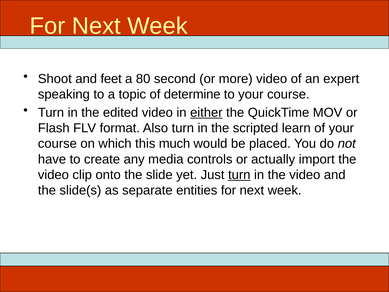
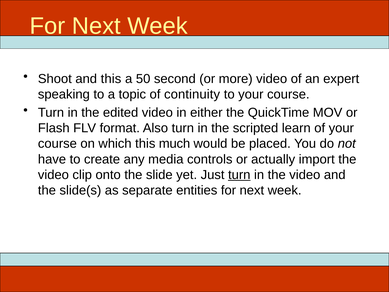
and feet: feet -> this (111, 79)
80: 80 -> 50 (143, 79)
determine: determine -> continuity (192, 94)
either underline: present -> none (206, 112)
